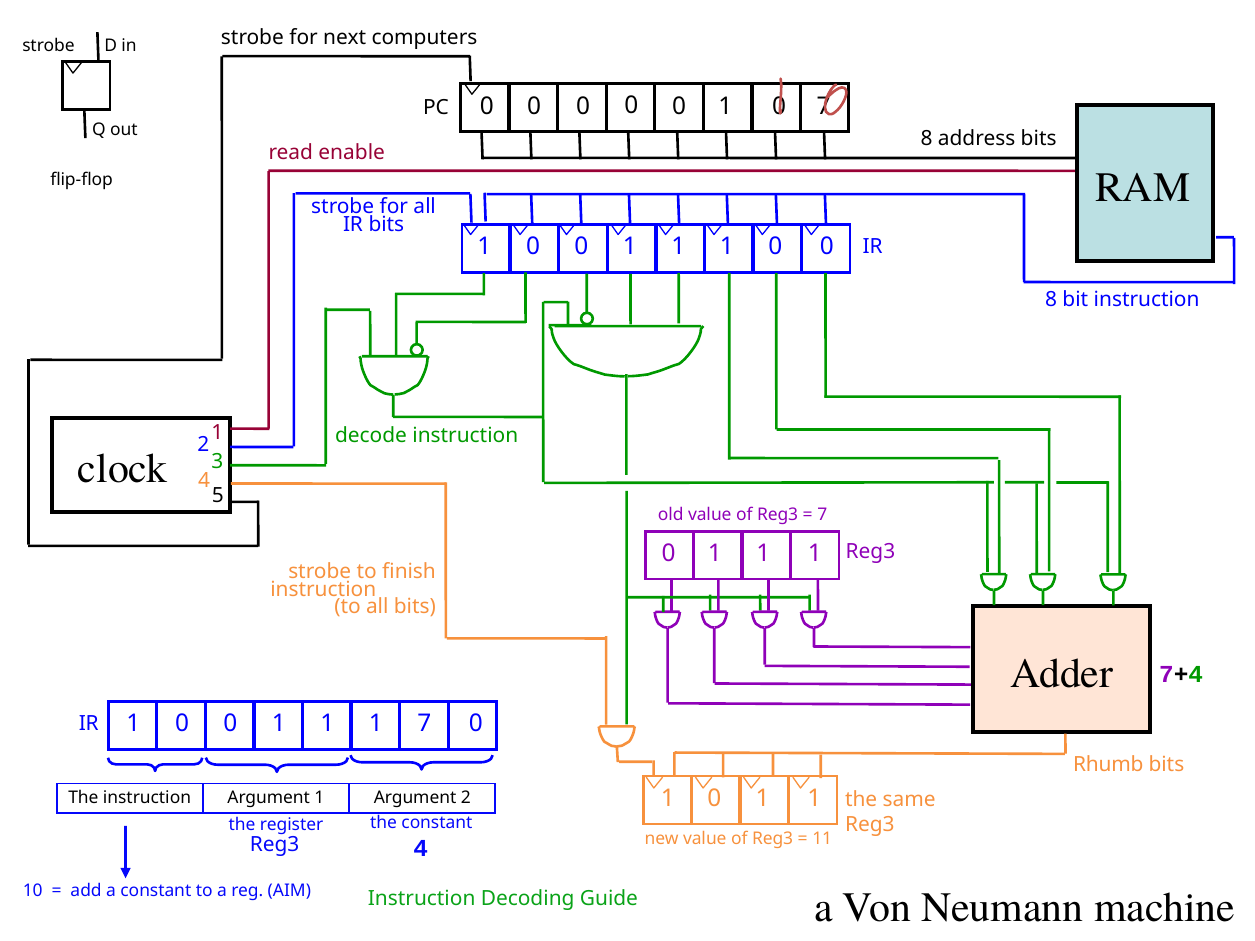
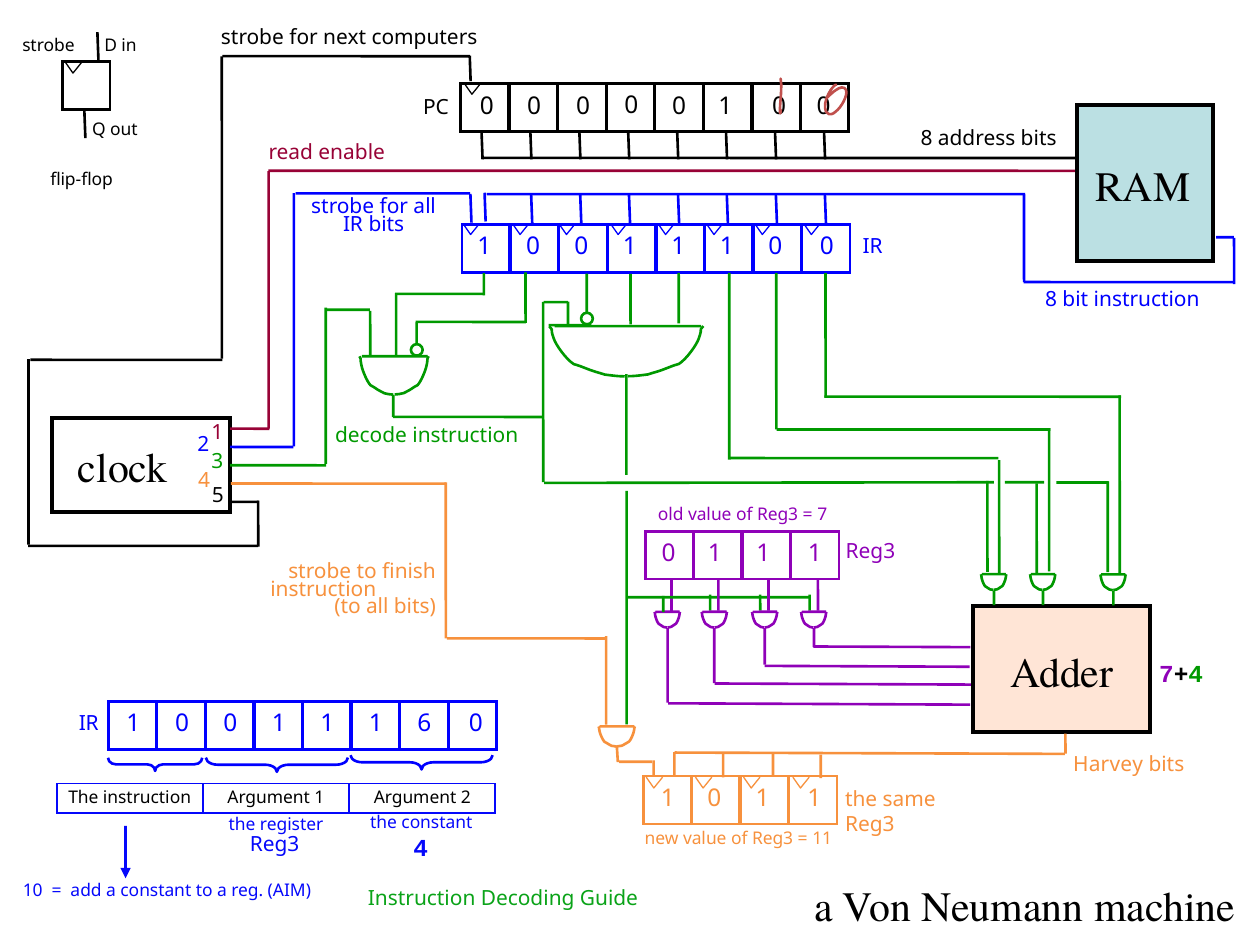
7: 7 -> 0 (824, 106)
1 1 7: 7 -> 6 (424, 723)
Rhumb: Rhumb -> Harvey (1108, 764)
